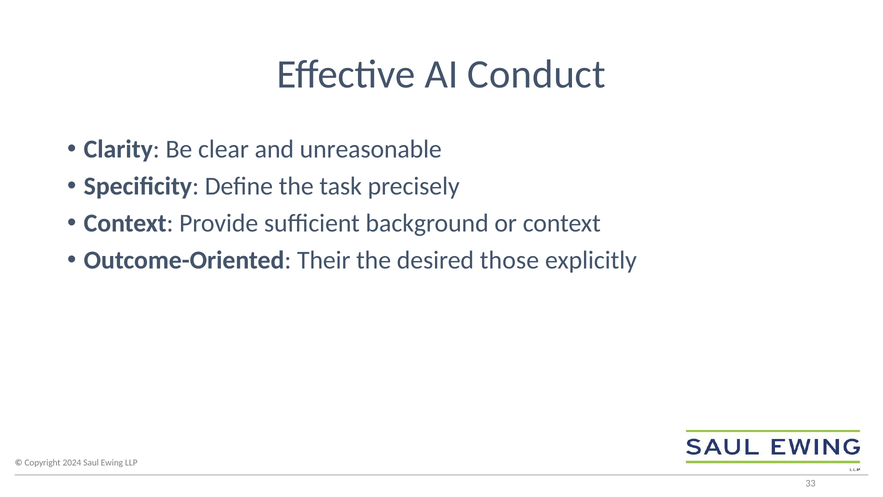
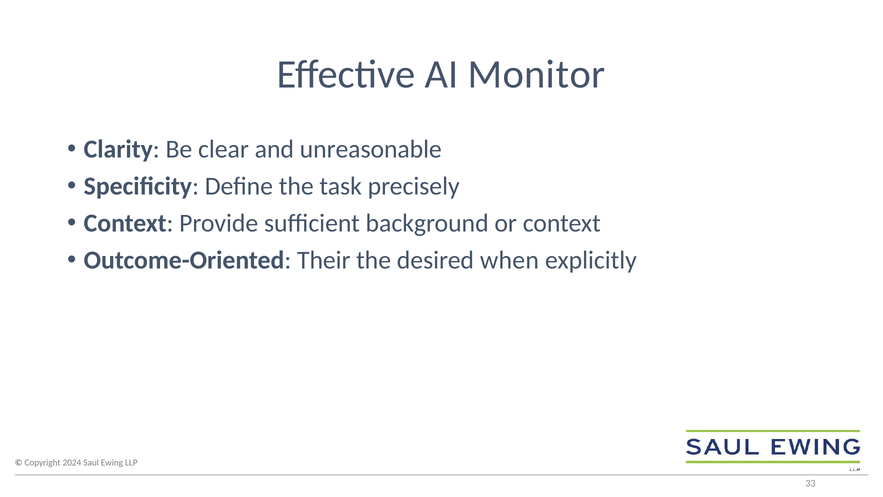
Conduct: Conduct -> Monitor (536, 74)
those: those -> when (509, 260)
